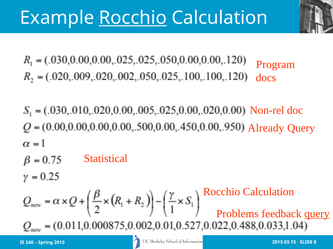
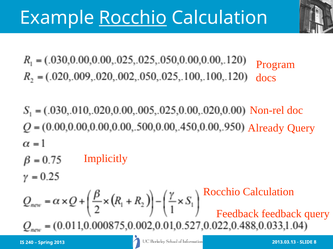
Statistical: Statistical -> Implicitly (106, 159)
Problems: Problems -> Feedback (238, 214)
query underline: present -> none (317, 214)
